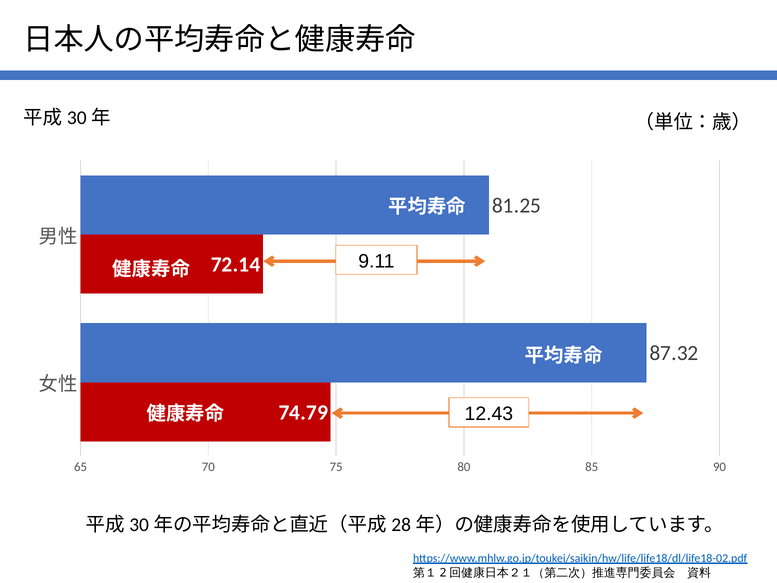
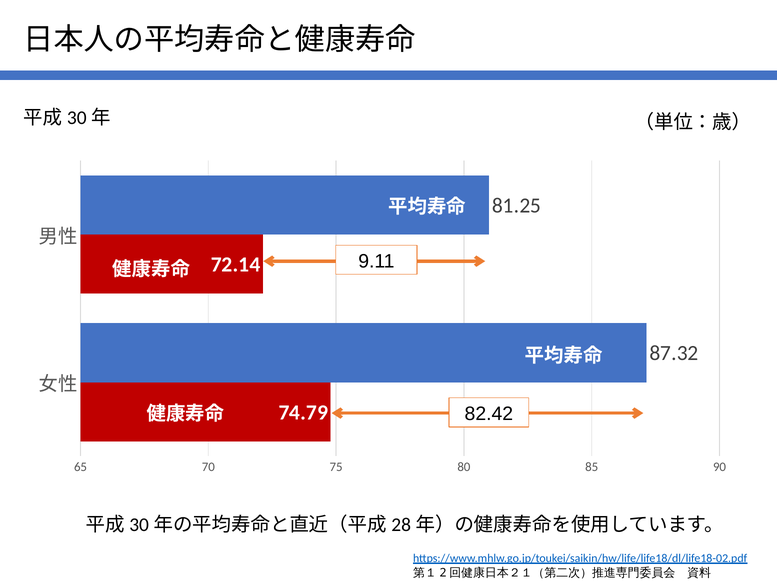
12.43: 12.43 -> 82.42 (489, 414)
